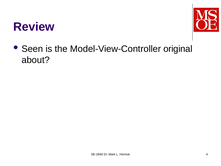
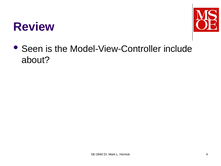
original: original -> include (178, 49)
